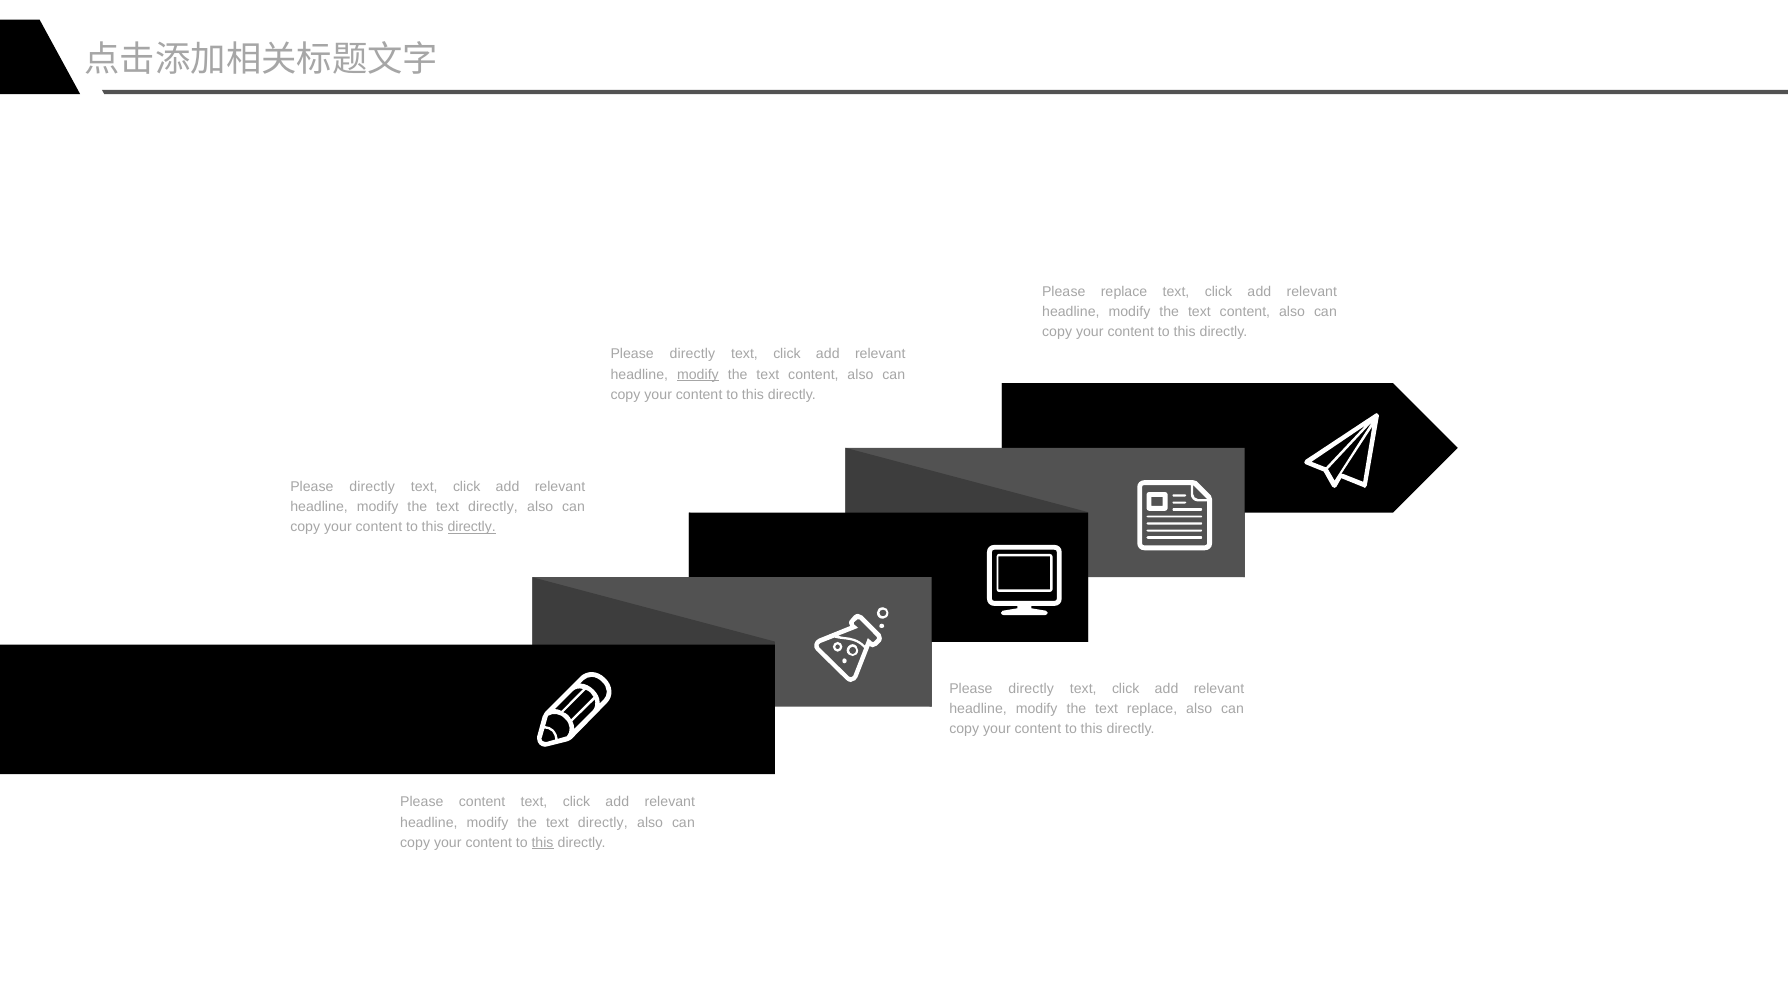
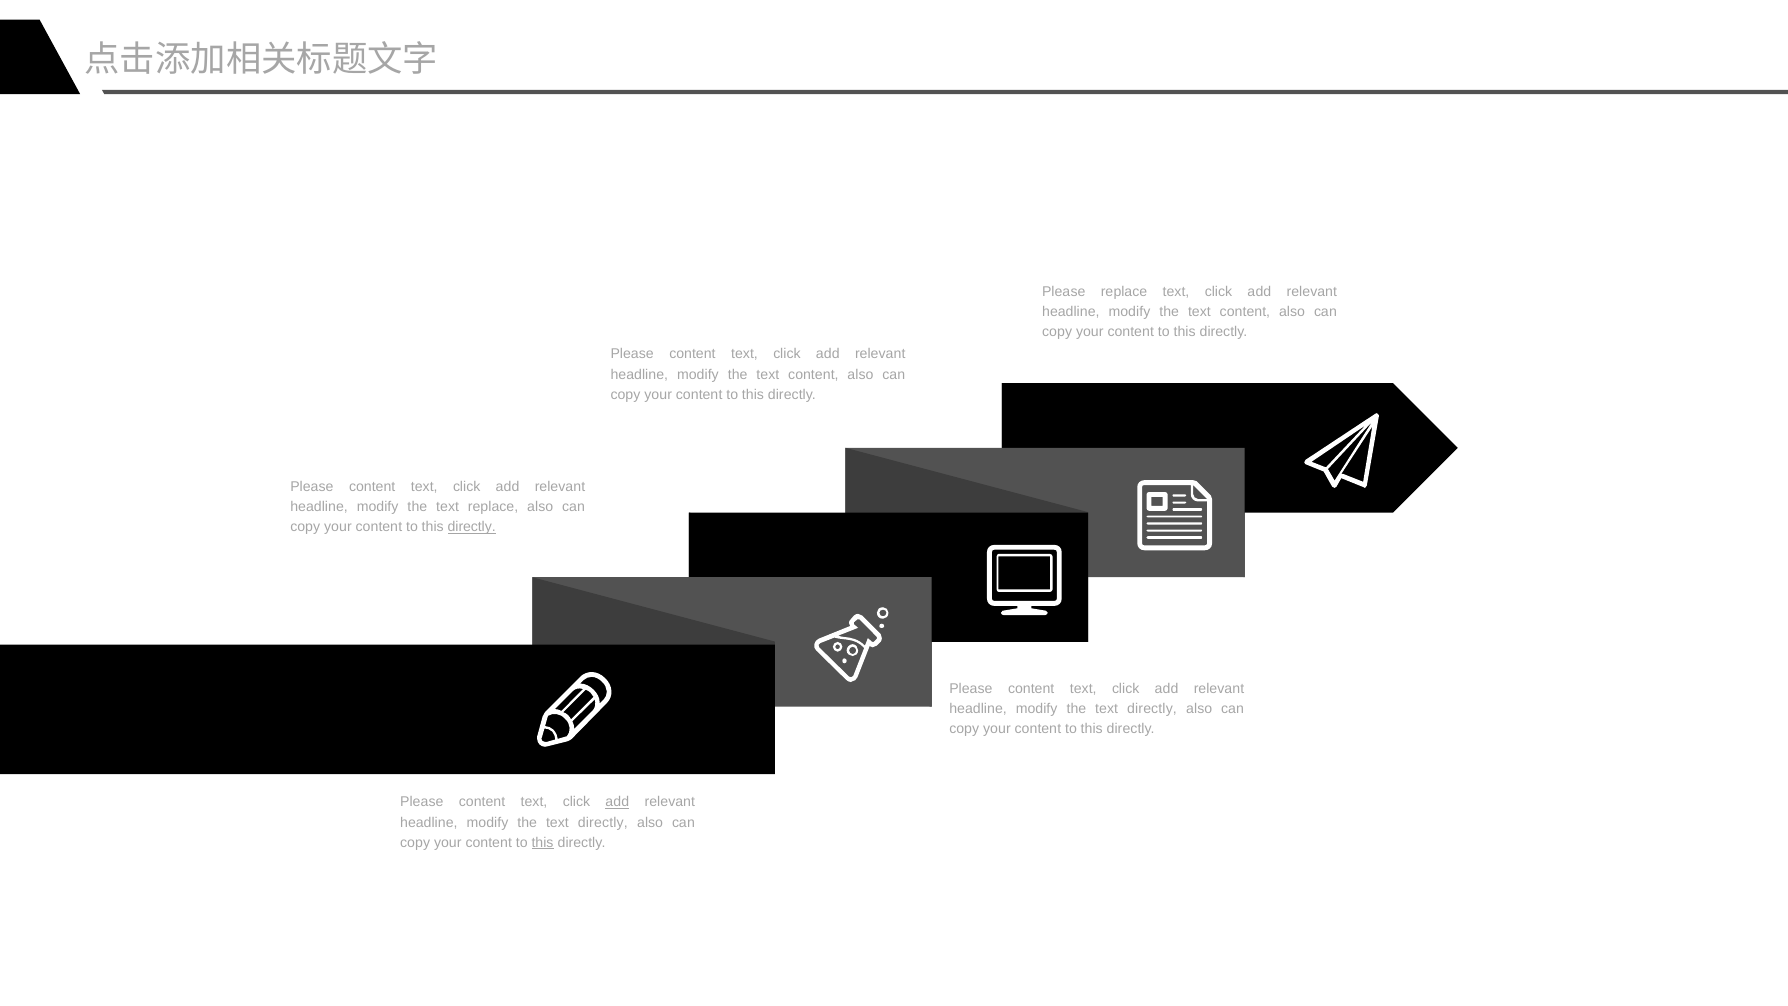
directly: directly -> content (692, 354)
modify underline: present -> none (698, 374)
directly: directly -> content (372, 486)
directly: directly -> replace (493, 507)
directly: directly -> content (1031, 689)
replace: replace -> directly (1152, 709)
add underline: none -> present (617, 802)
